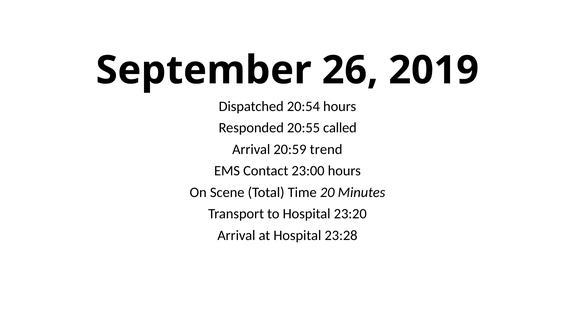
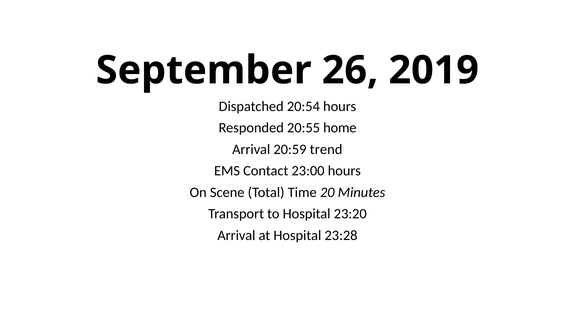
called: called -> home (340, 128)
